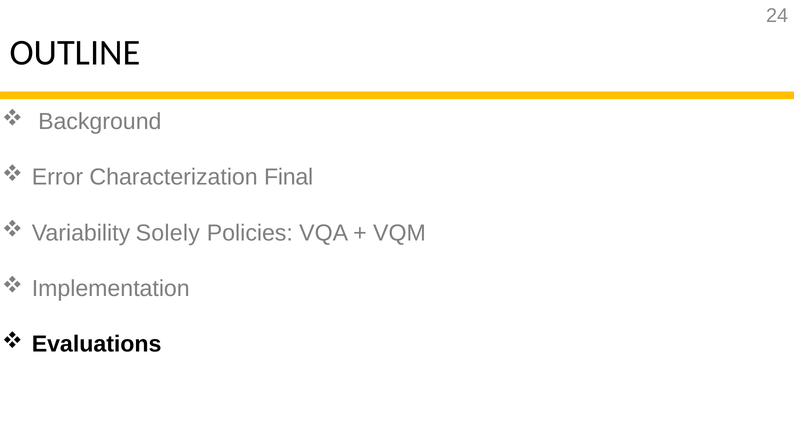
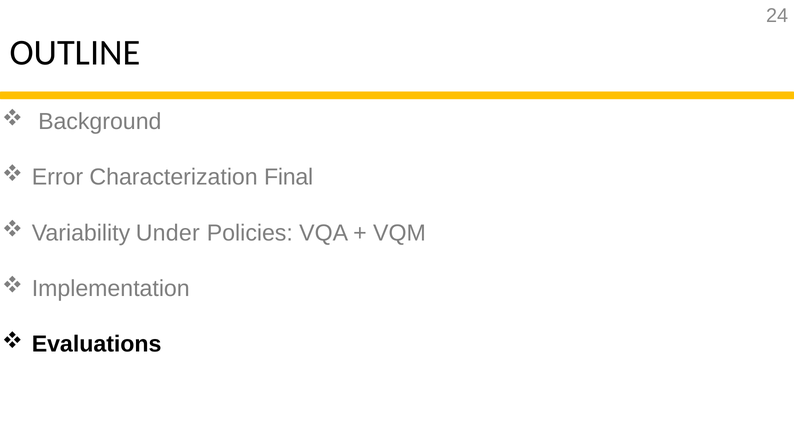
Solely: Solely -> Under (168, 233)
